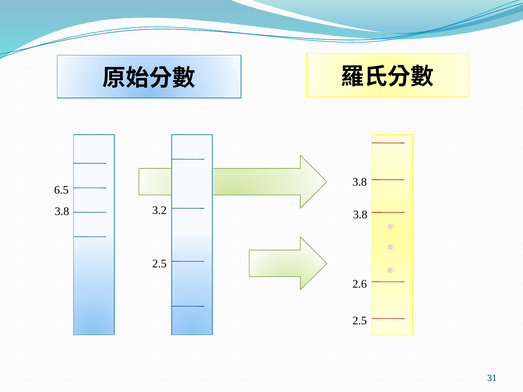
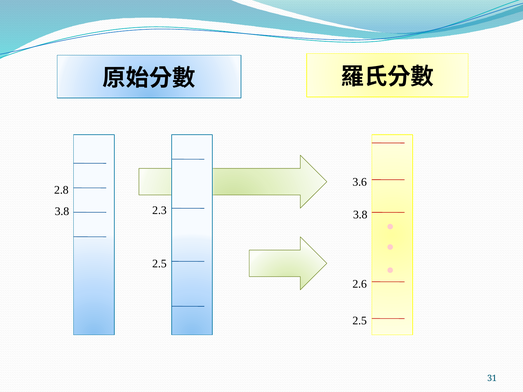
3.8: 3.8 -> 3.6 (360, 182)
6.5: 6.5 -> 2.8 (61, 190)
3.2: 3.2 -> 2.3 (159, 211)
